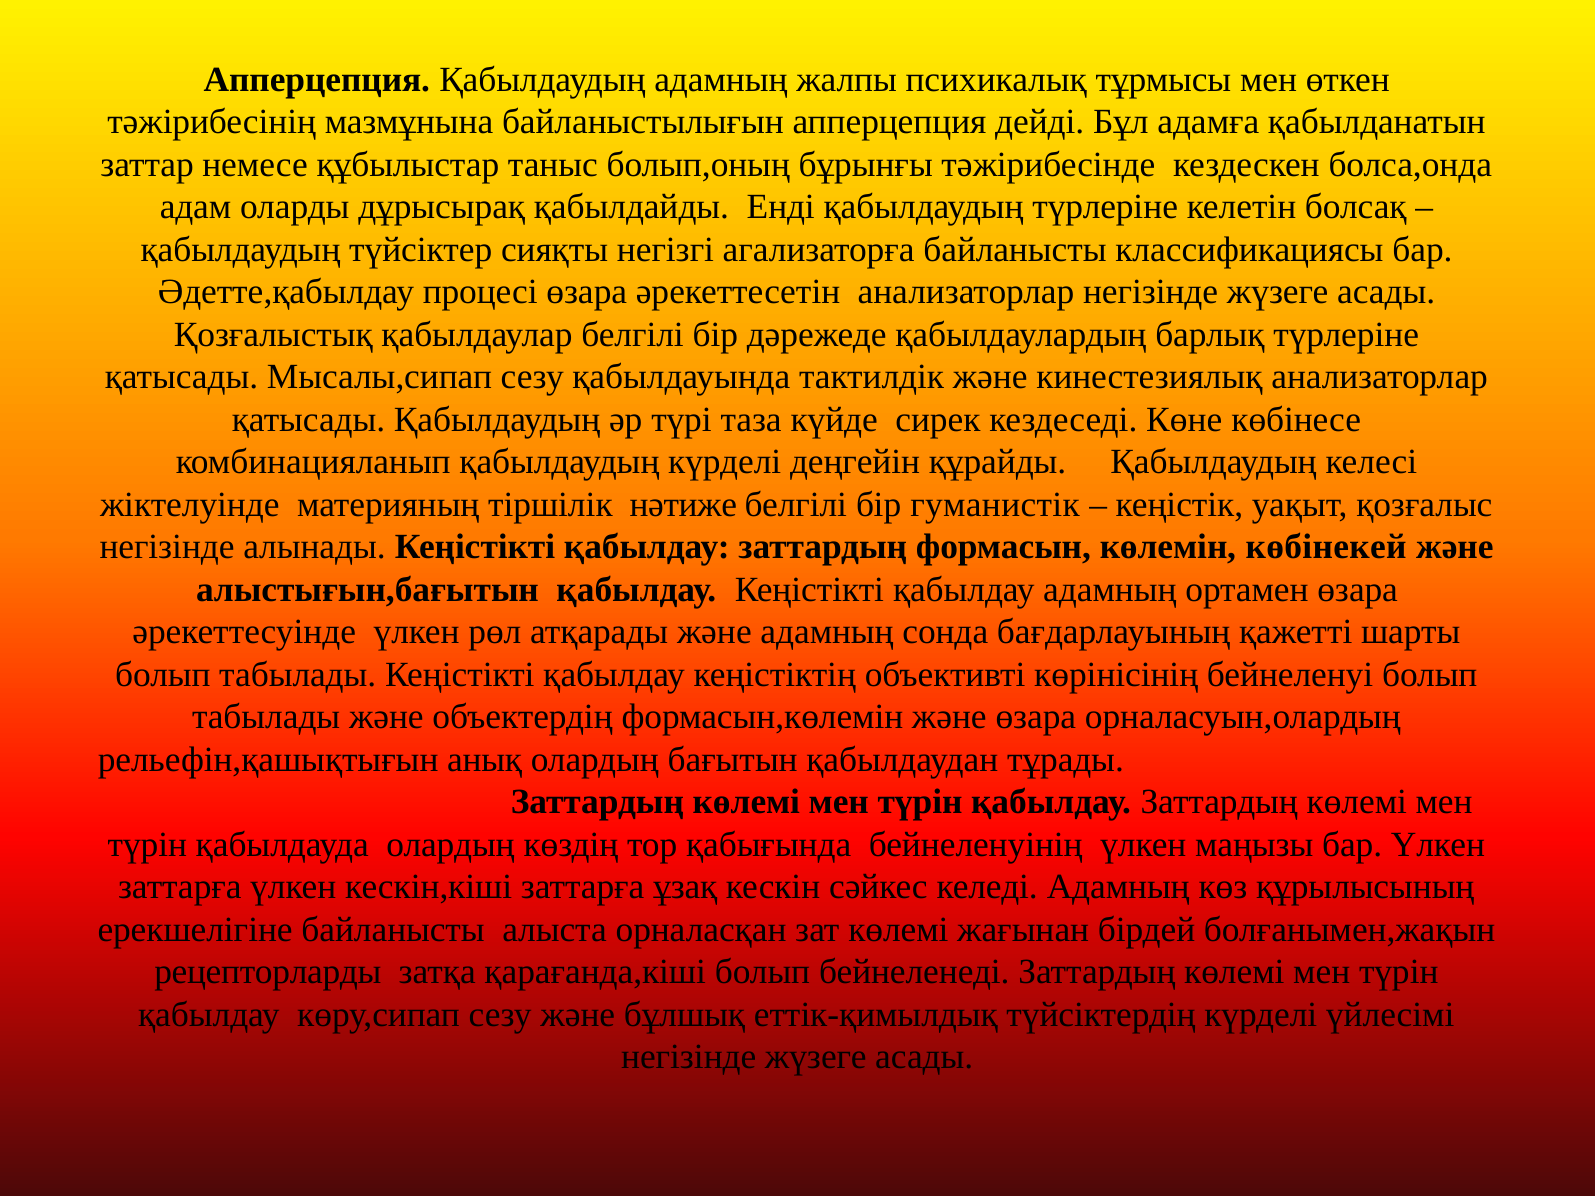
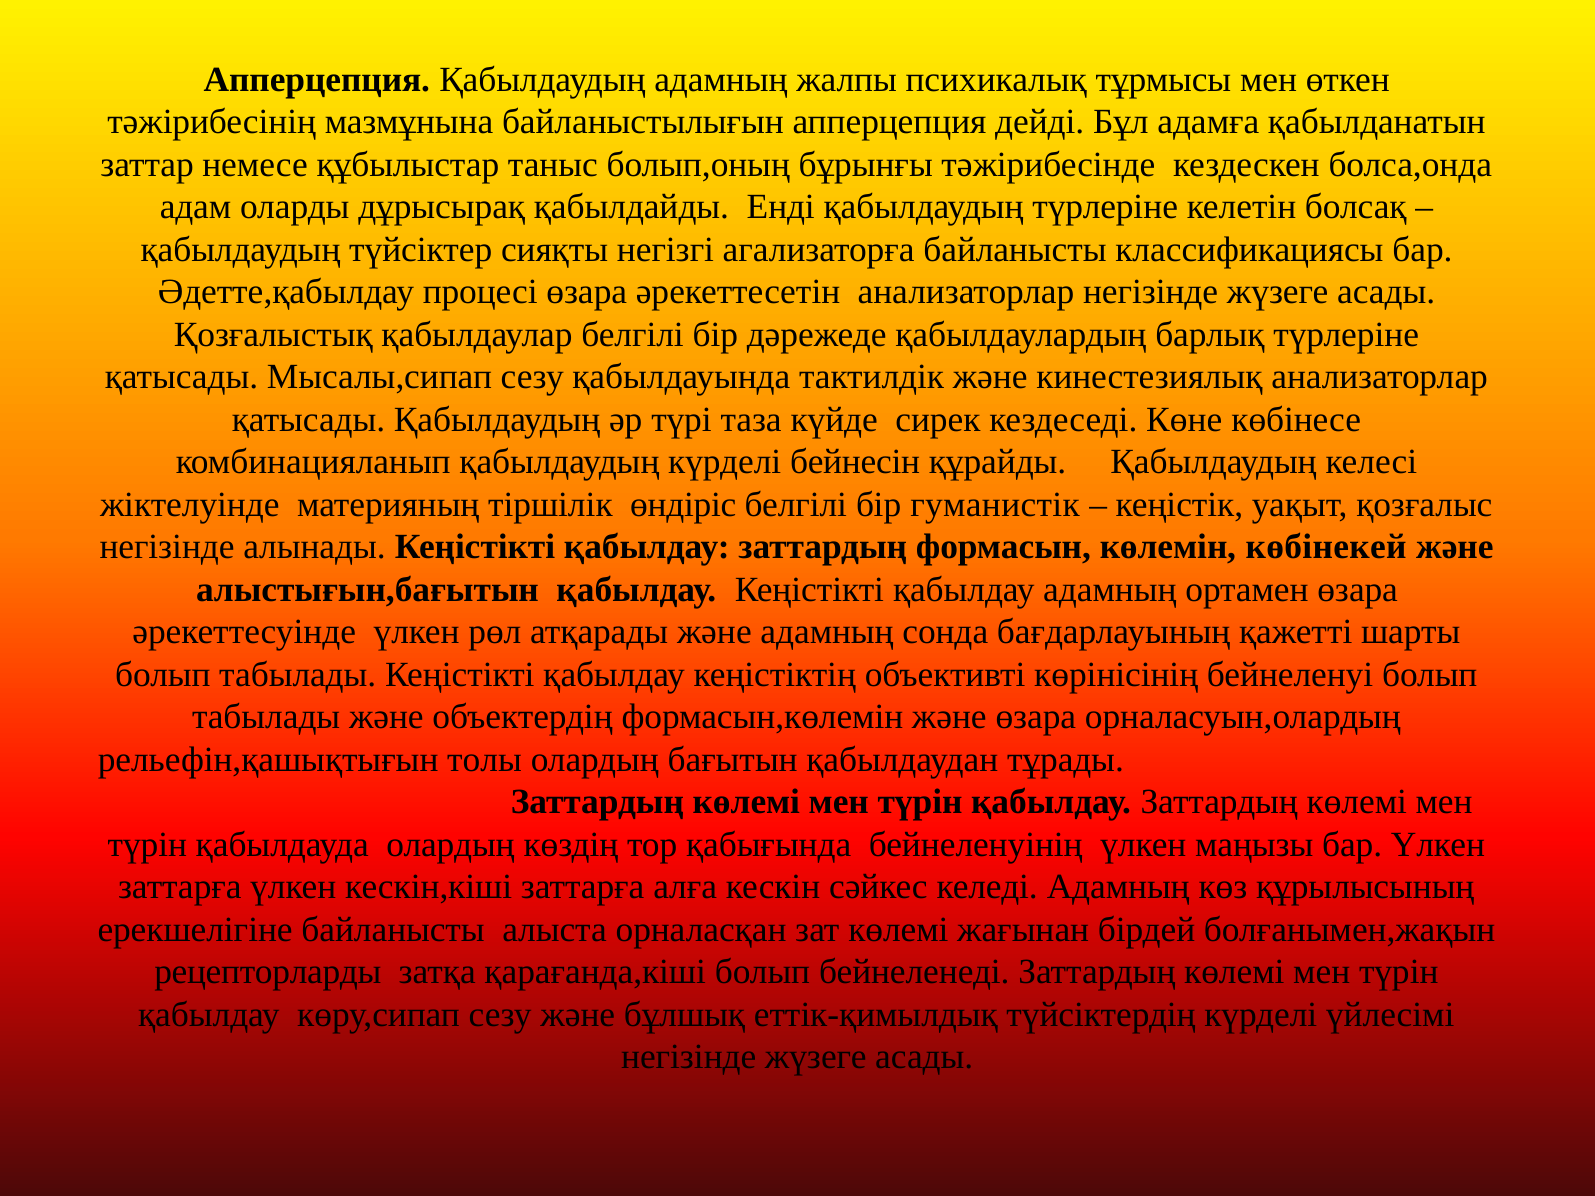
деңгейін: деңгейін -> бейнесін (855, 462)
нәтиже: нәтиже -> өндіріс (683, 505)
анық: анық -> толы (485, 760)
ұзақ: ұзақ -> алға (685, 887)
